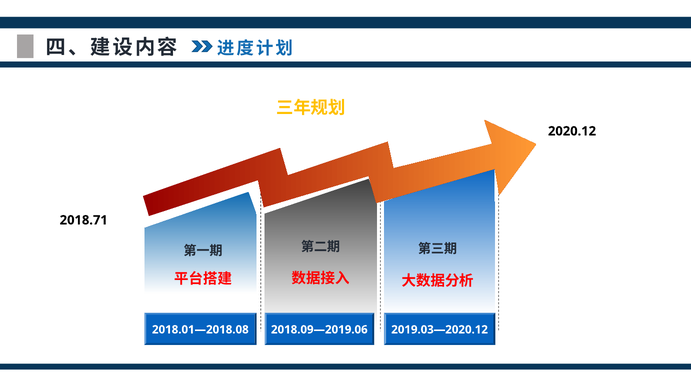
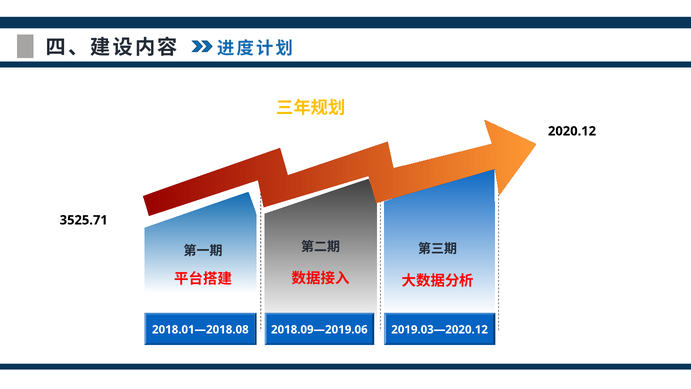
2018.71: 2018.71 -> 3525.71 (84, 220)
